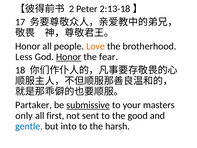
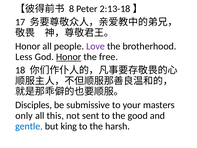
2: 2 -> 8 (72, 9)
Love colour: orange -> purple (96, 46)
fear: fear -> free (109, 57)
Partaker: Partaker -> Disciples (34, 105)
submissive underline: present -> none (88, 105)
first: first -> this (55, 115)
into: into -> king (69, 126)
